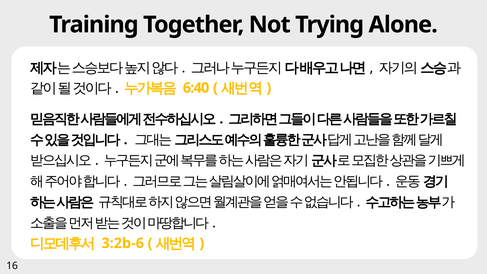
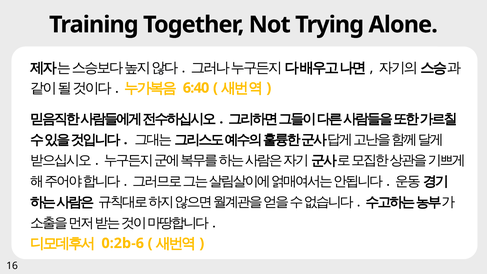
3:2b-6: 3:2b-6 -> 0:2b-6 (123, 243)
